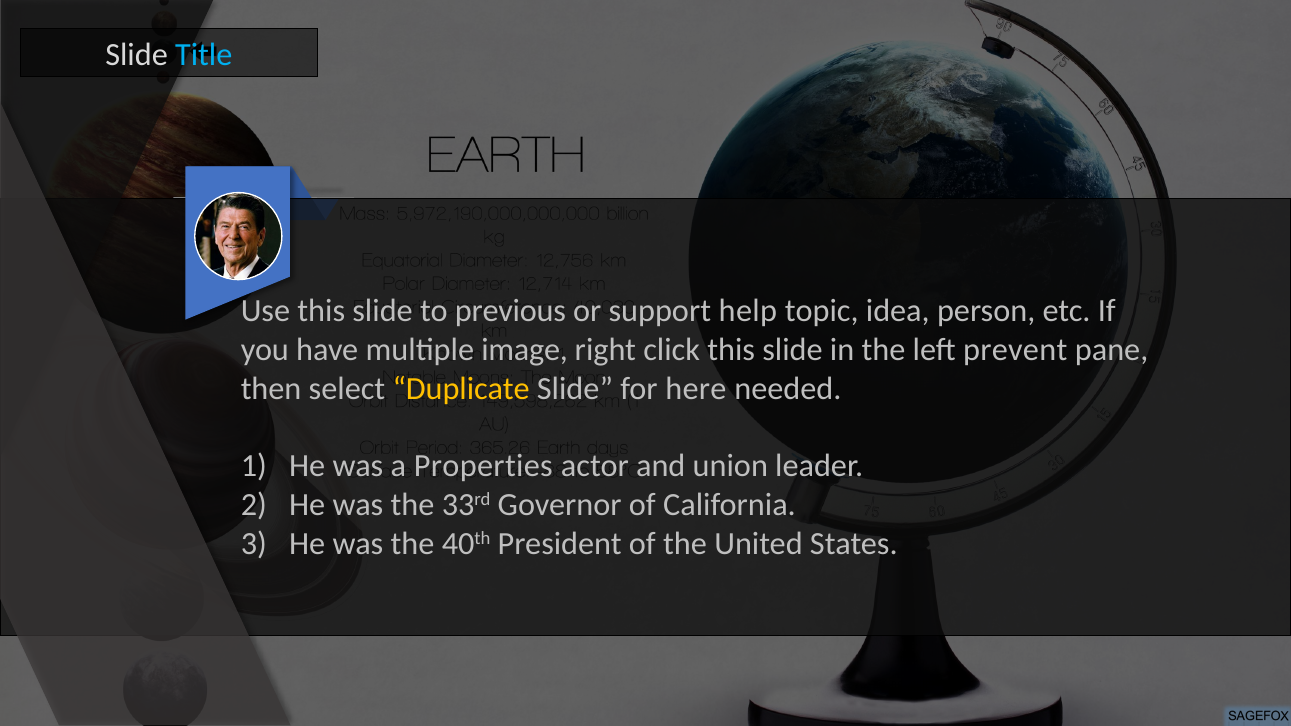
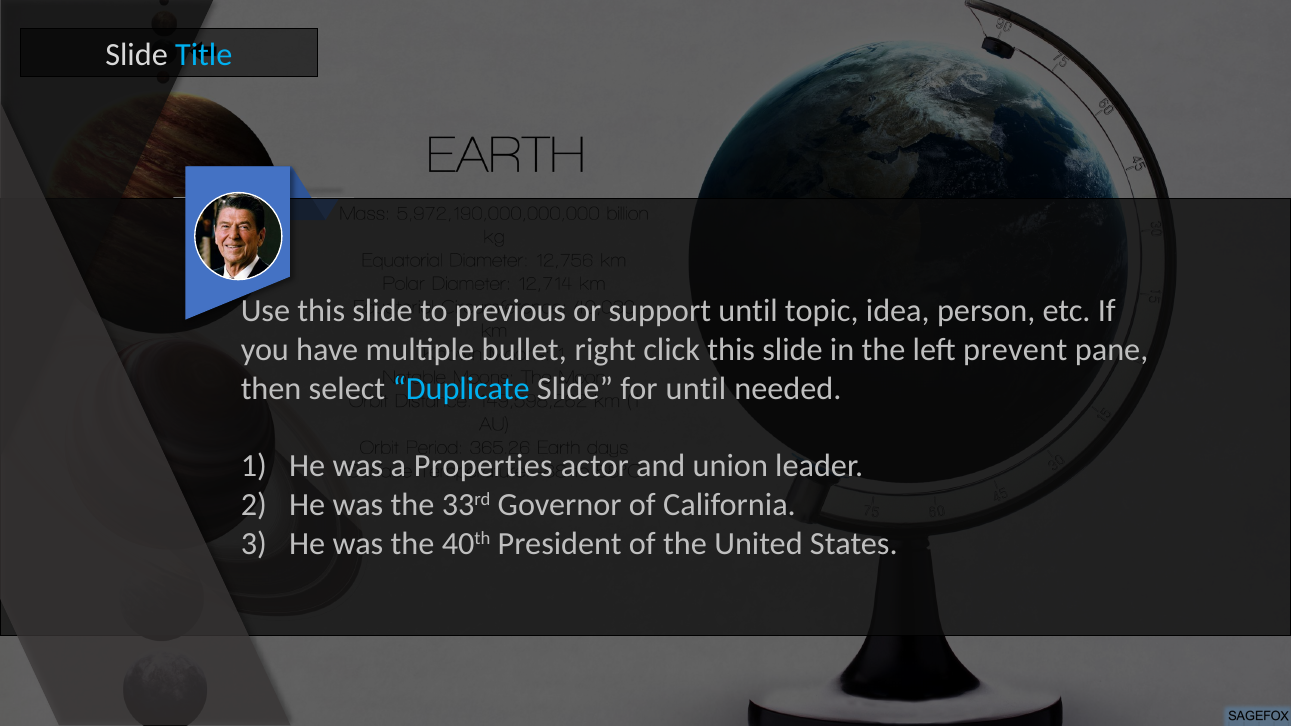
support help: help -> until (748, 311)
image: image -> bullet (524, 350)
Duplicate colour: yellow -> light blue (461, 389)
for here: here -> until (696, 389)
